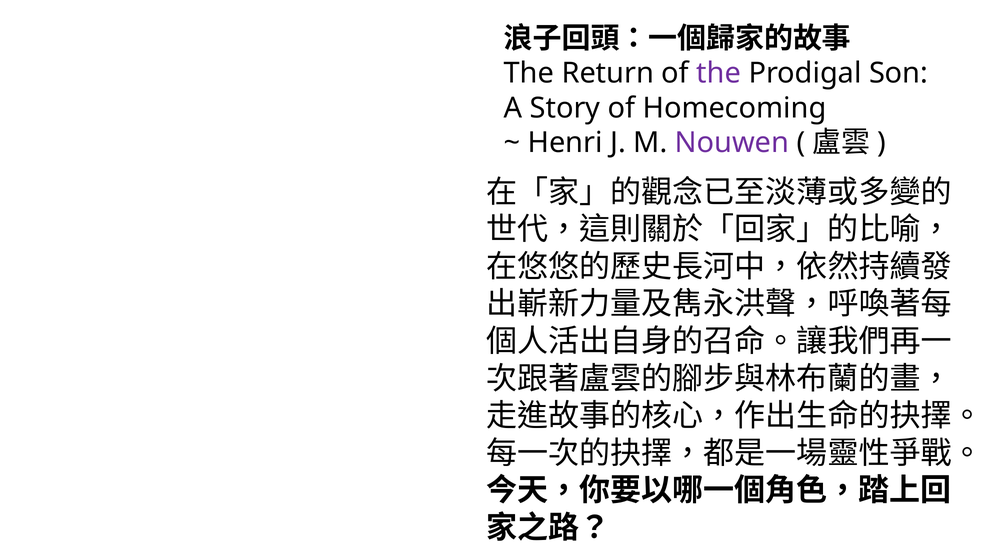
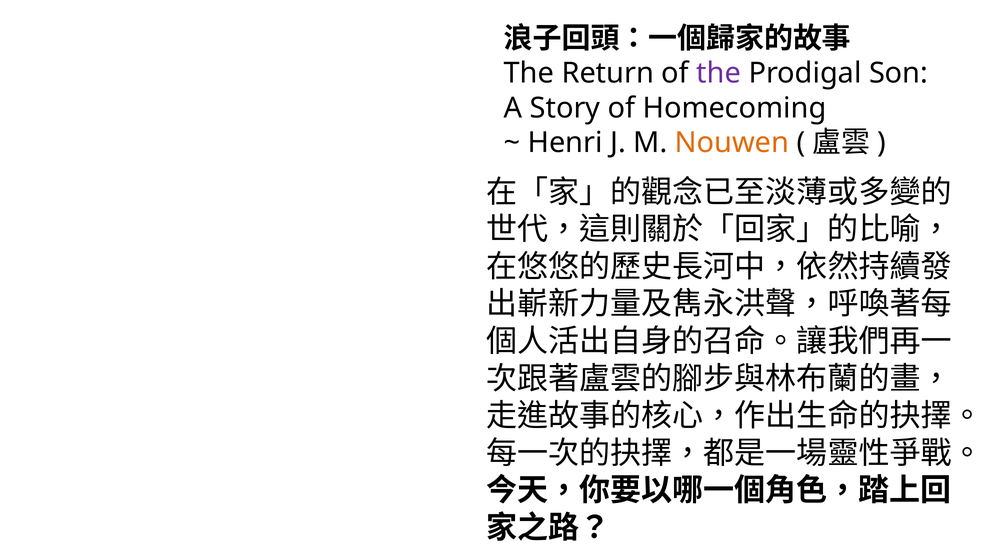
Nouwen colour: purple -> orange (732, 143)
